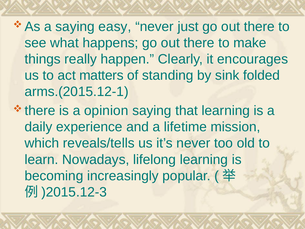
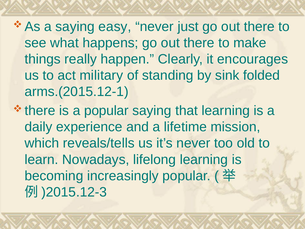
matters: matters -> military (101, 75)
a opinion: opinion -> popular (106, 111)
